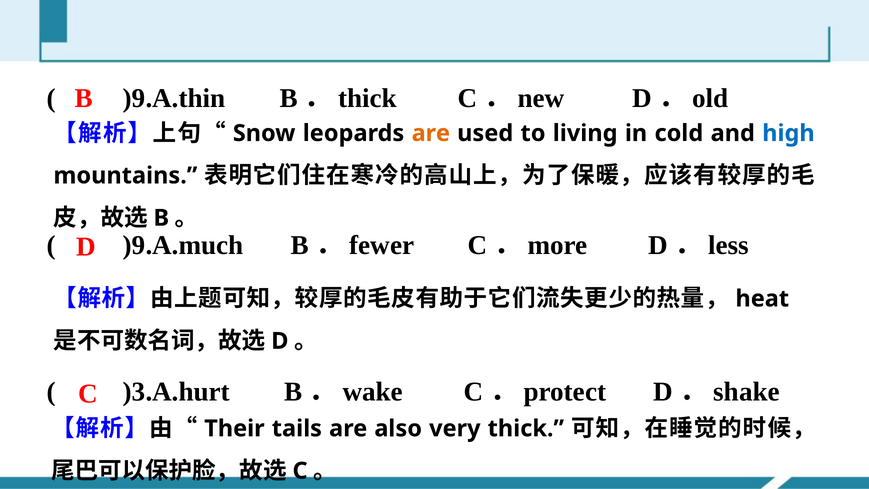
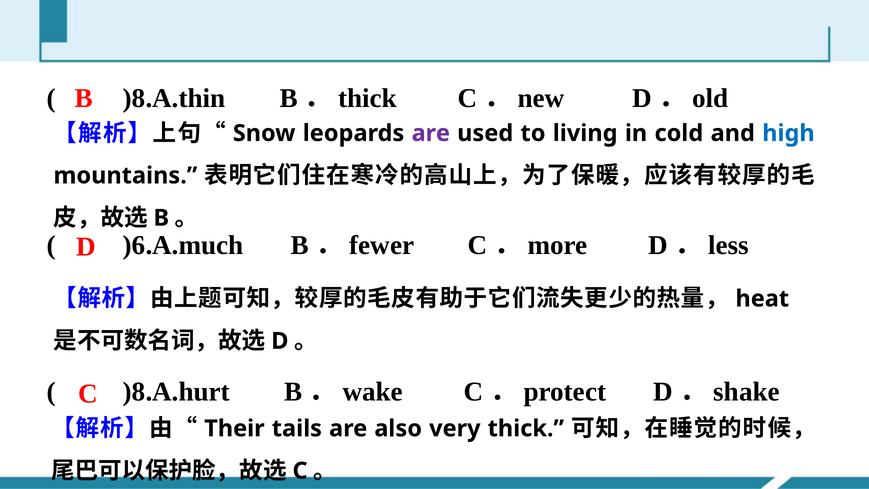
)9.A.thin: )9.A.thin -> )8.A.thin (174, 98)
are colour: orange -> purple (431, 133)
)9.A.much: )9.A.much -> )6.A.much (183, 245)
)3.A.hurt: )3.A.hurt -> )8.A.hurt (176, 392)
